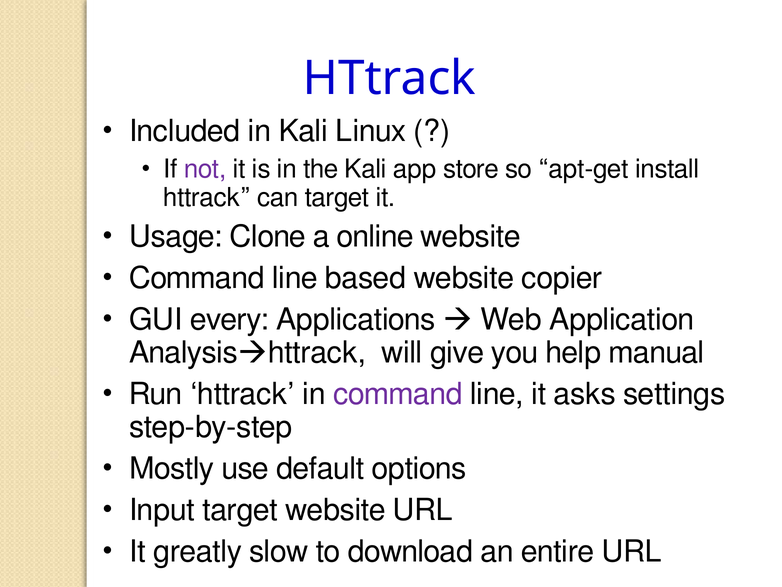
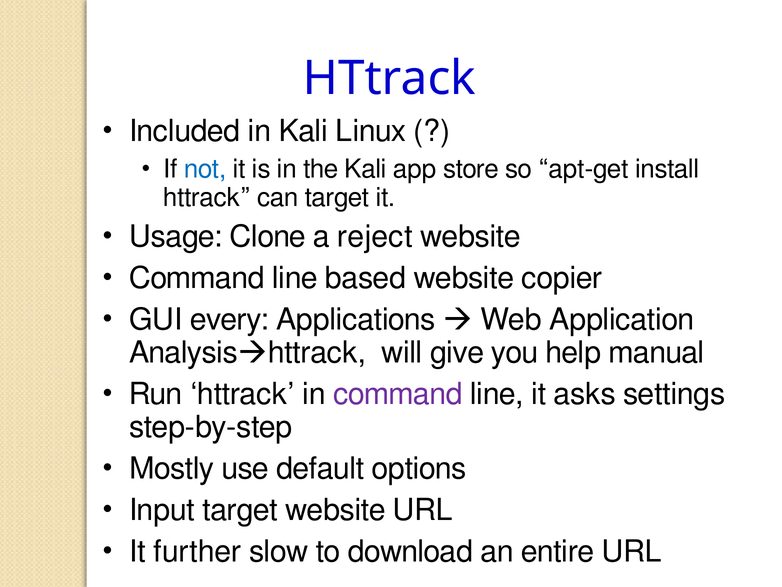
not colour: purple -> blue (205, 169)
online: online -> reject (375, 236)
greatly: greatly -> further (197, 551)
